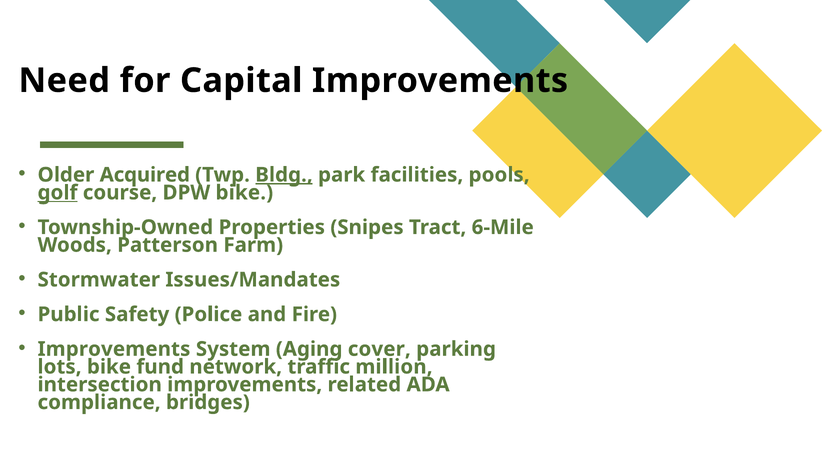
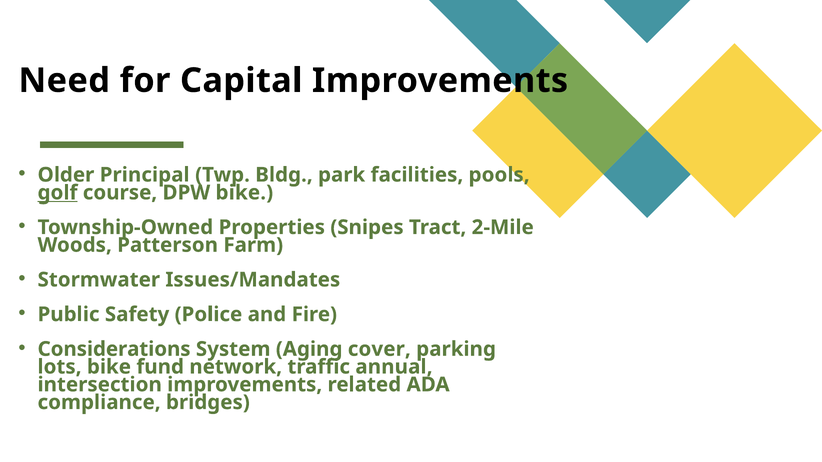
Acquired: Acquired -> Principal (145, 175)
Bldg underline: present -> none (284, 175)
6-Mile: 6-Mile -> 2-Mile (503, 227)
Improvements: Improvements -> Considerations (114, 349)
million: million -> annual (394, 367)
